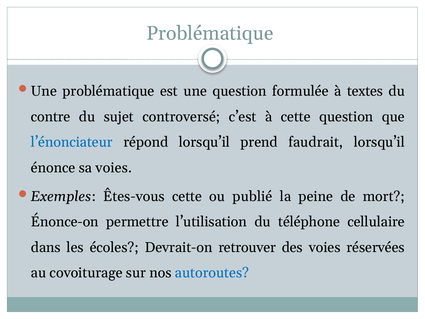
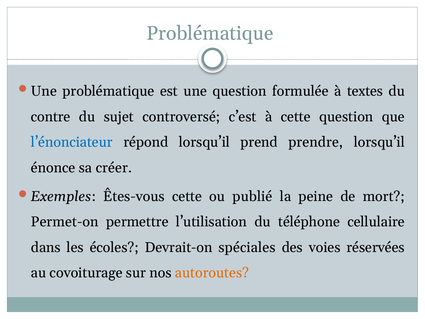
faudrait: faudrait -> prendre (316, 142)
sa voies: voies -> créer (114, 168)
Énonce-on: Énonce-on -> Permet-on (65, 222)
retrouver: retrouver -> spéciales (247, 247)
autoroutes colour: blue -> orange (212, 273)
